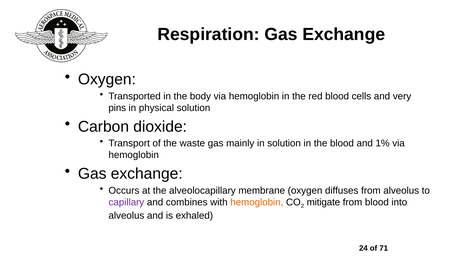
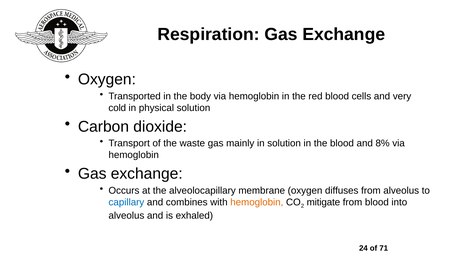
pins: pins -> cold (117, 108)
1%: 1% -> 8% (383, 143)
capillary colour: purple -> blue (126, 202)
